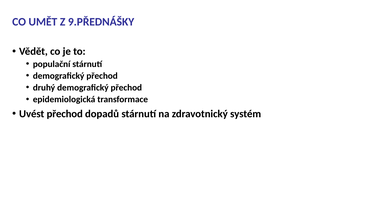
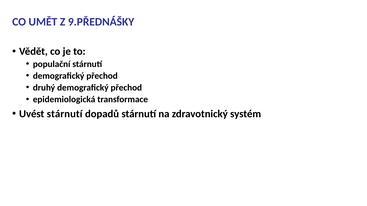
Uvést přechod: přechod -> stárnutí (65, 114)
